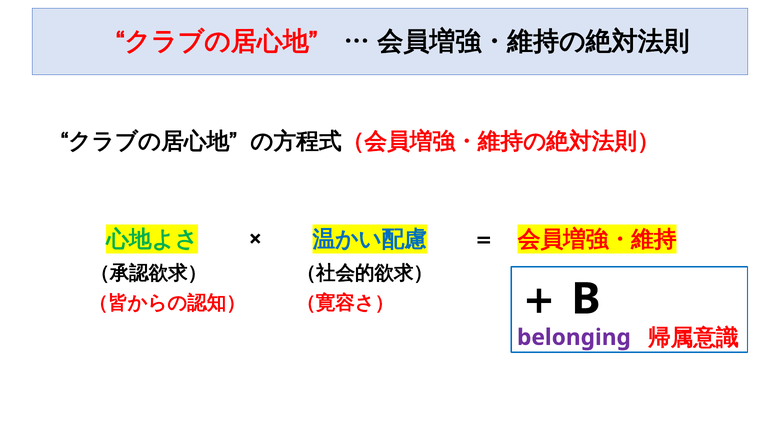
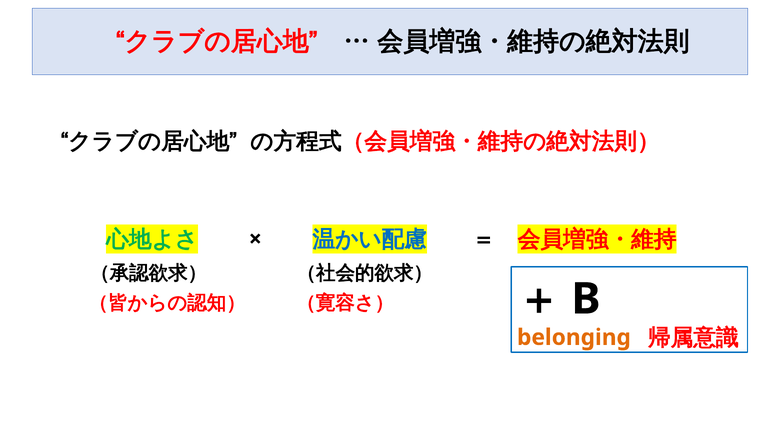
belonging colour: purple -> orange (574, 338)
